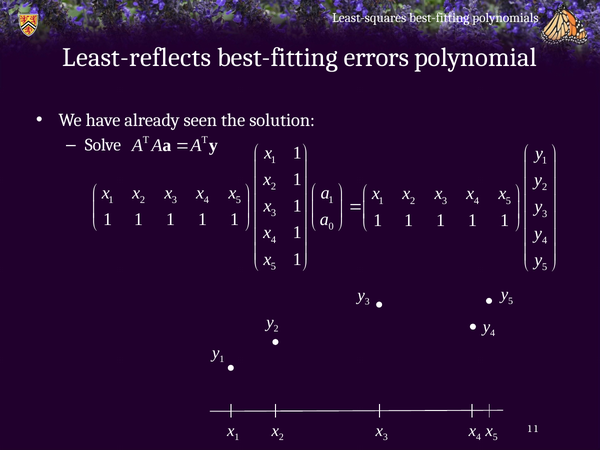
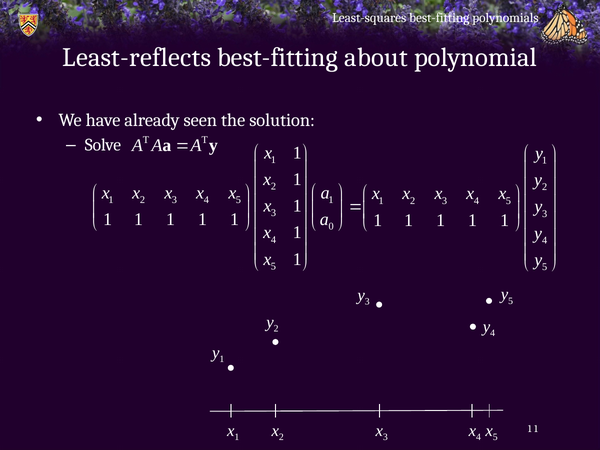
errors: errors -> about (376, 57)
